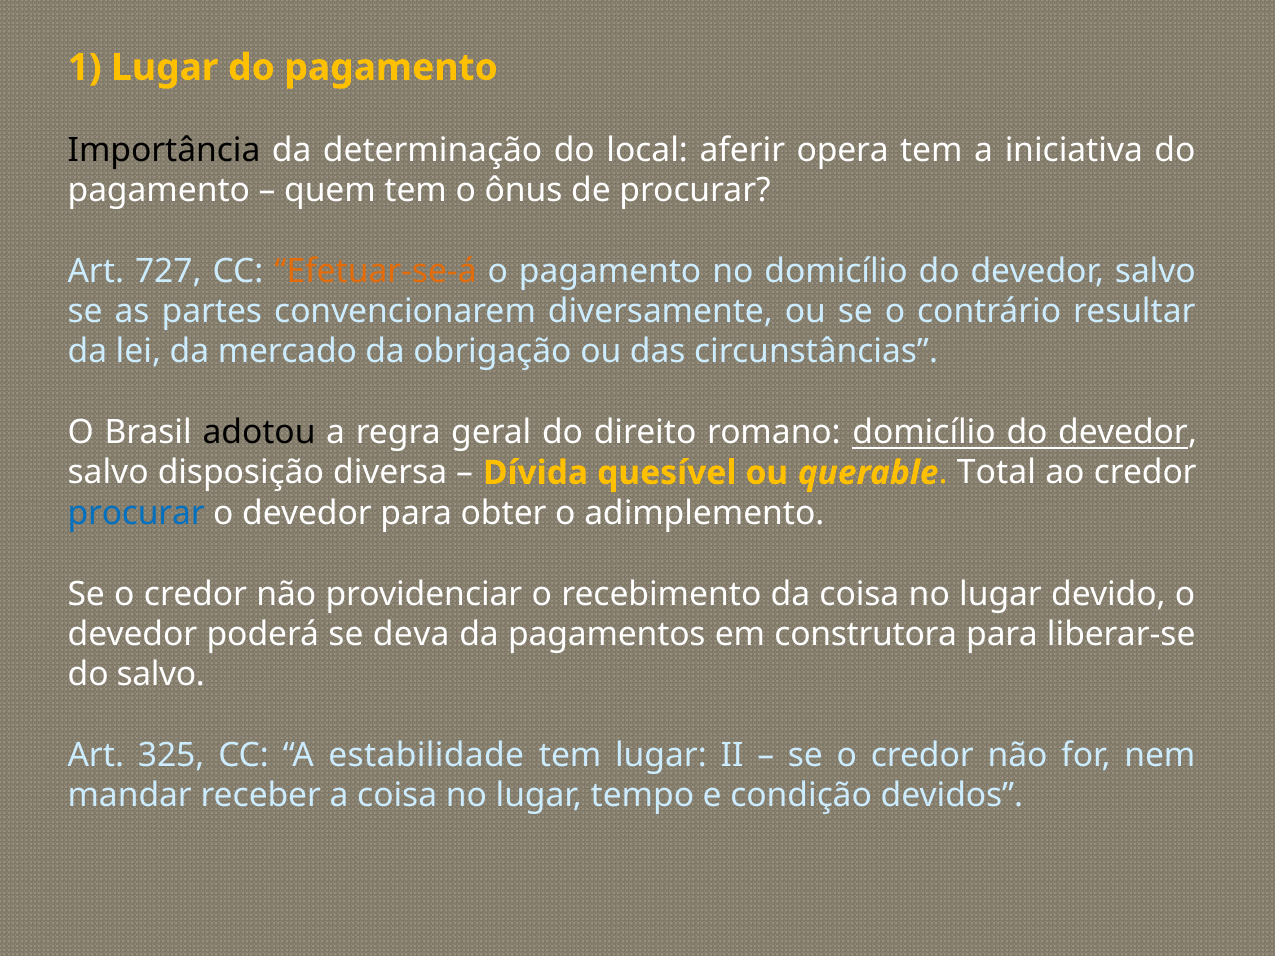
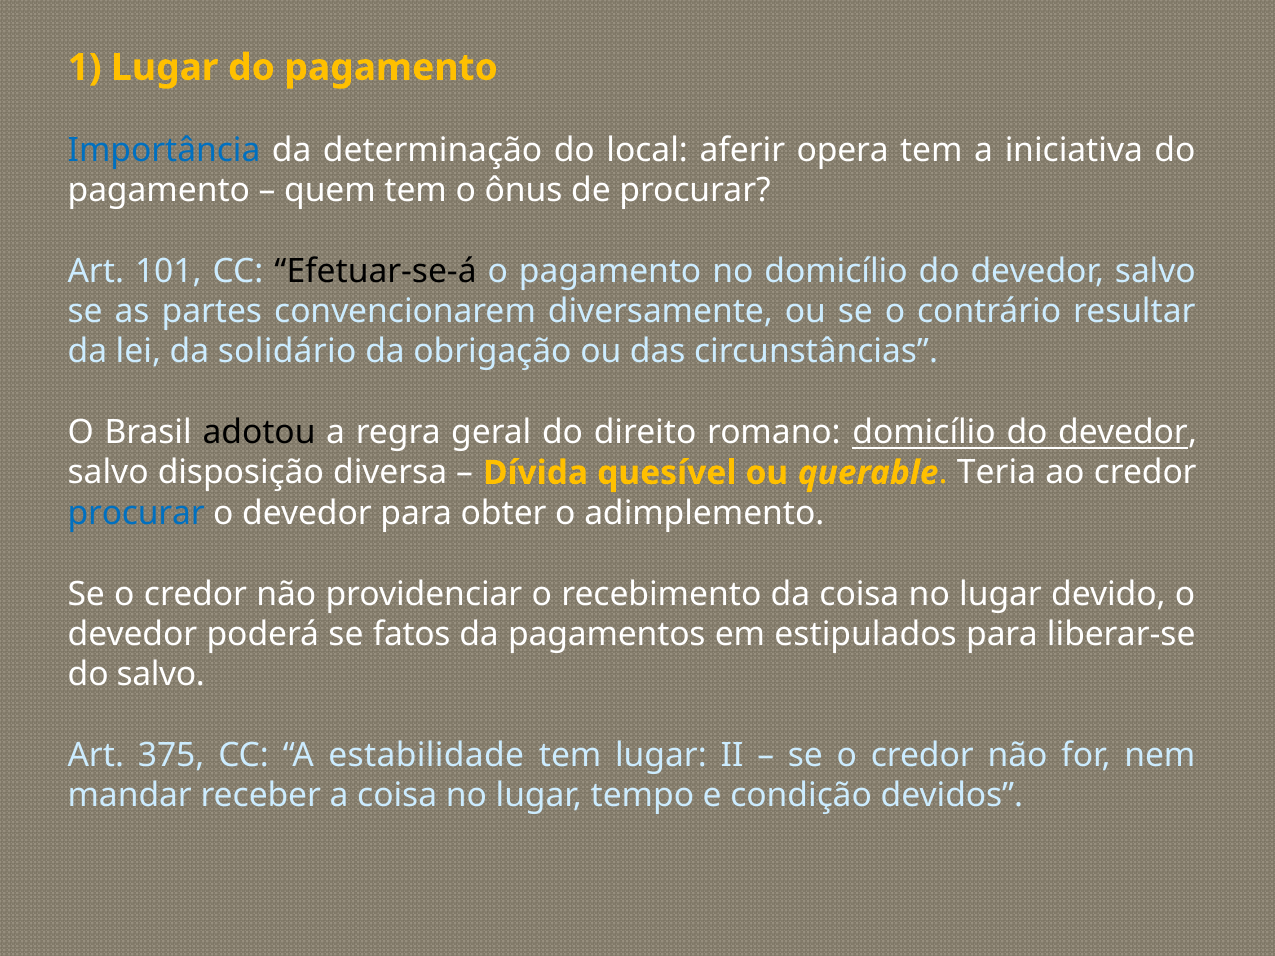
Importância colour: black -> blue (164, 150)
727: 727 -> 101 (168, 271)
Efetuar-se-á colour: orange -> black (376, 271)
mercado: mercado -> solidário (287, 352)
Total: Total -> Teria (996, 473)
deva: deva -> fatos (412, 634)
construtora: construtora -> estipulados (866, 634)
325: 325 -> 375 (171, 756)
